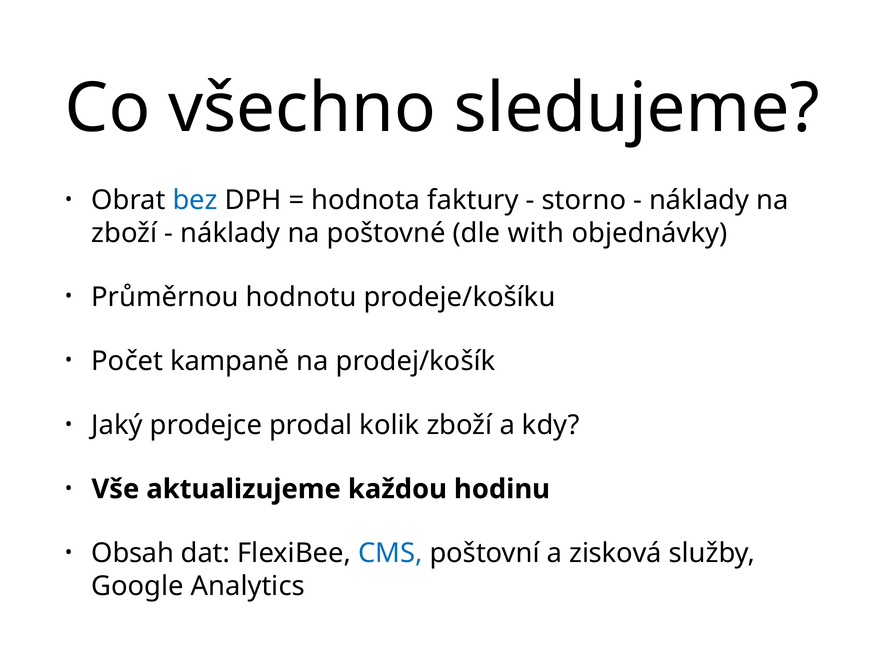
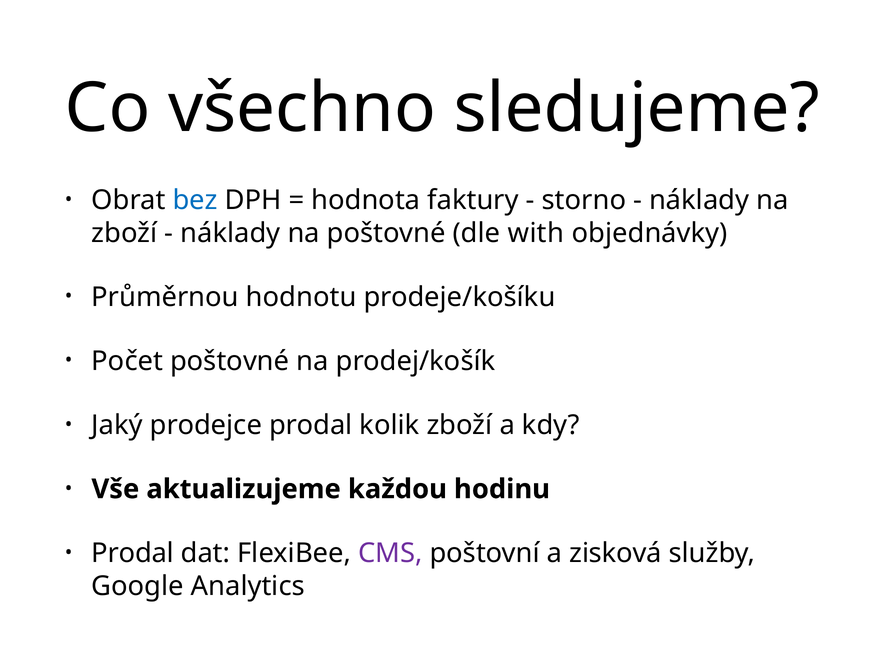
Počet kampaně: kampaně -> poštovné (230, 361)
Obsah: Obsah -> Prodal (133, 553)
CMS colour: blue -> purple (390, 553)
